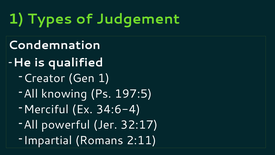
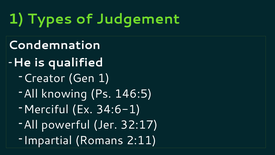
197:5: 197:5 -> 146:5 (133, 94)
34:6-4: 34:6-4 -> 34:6-1 (118, 109)
